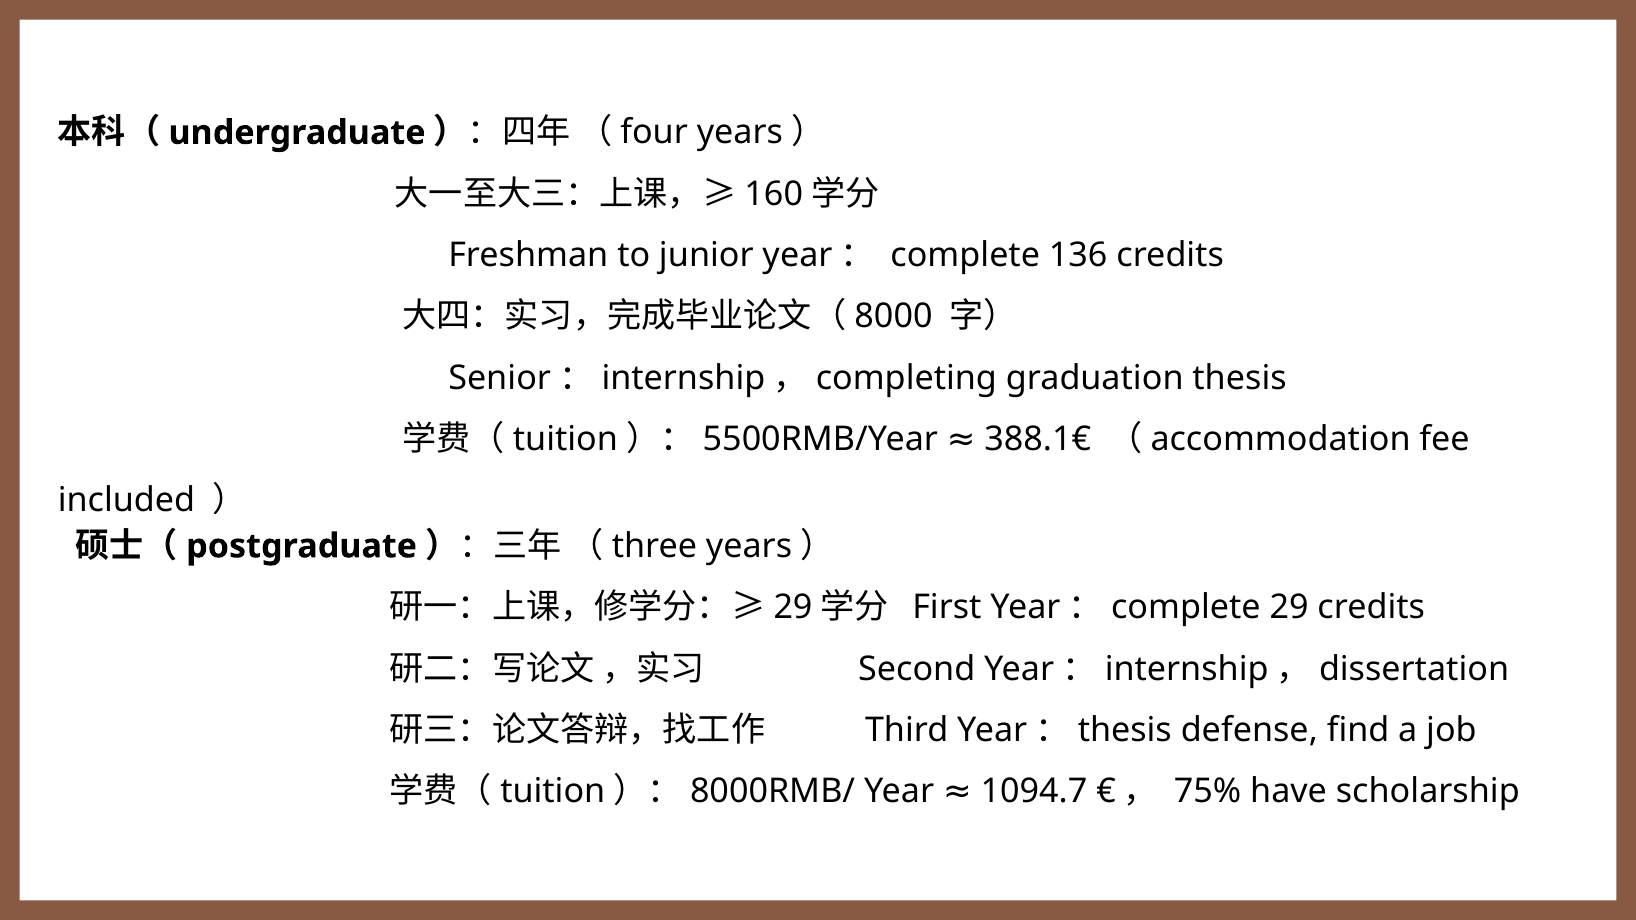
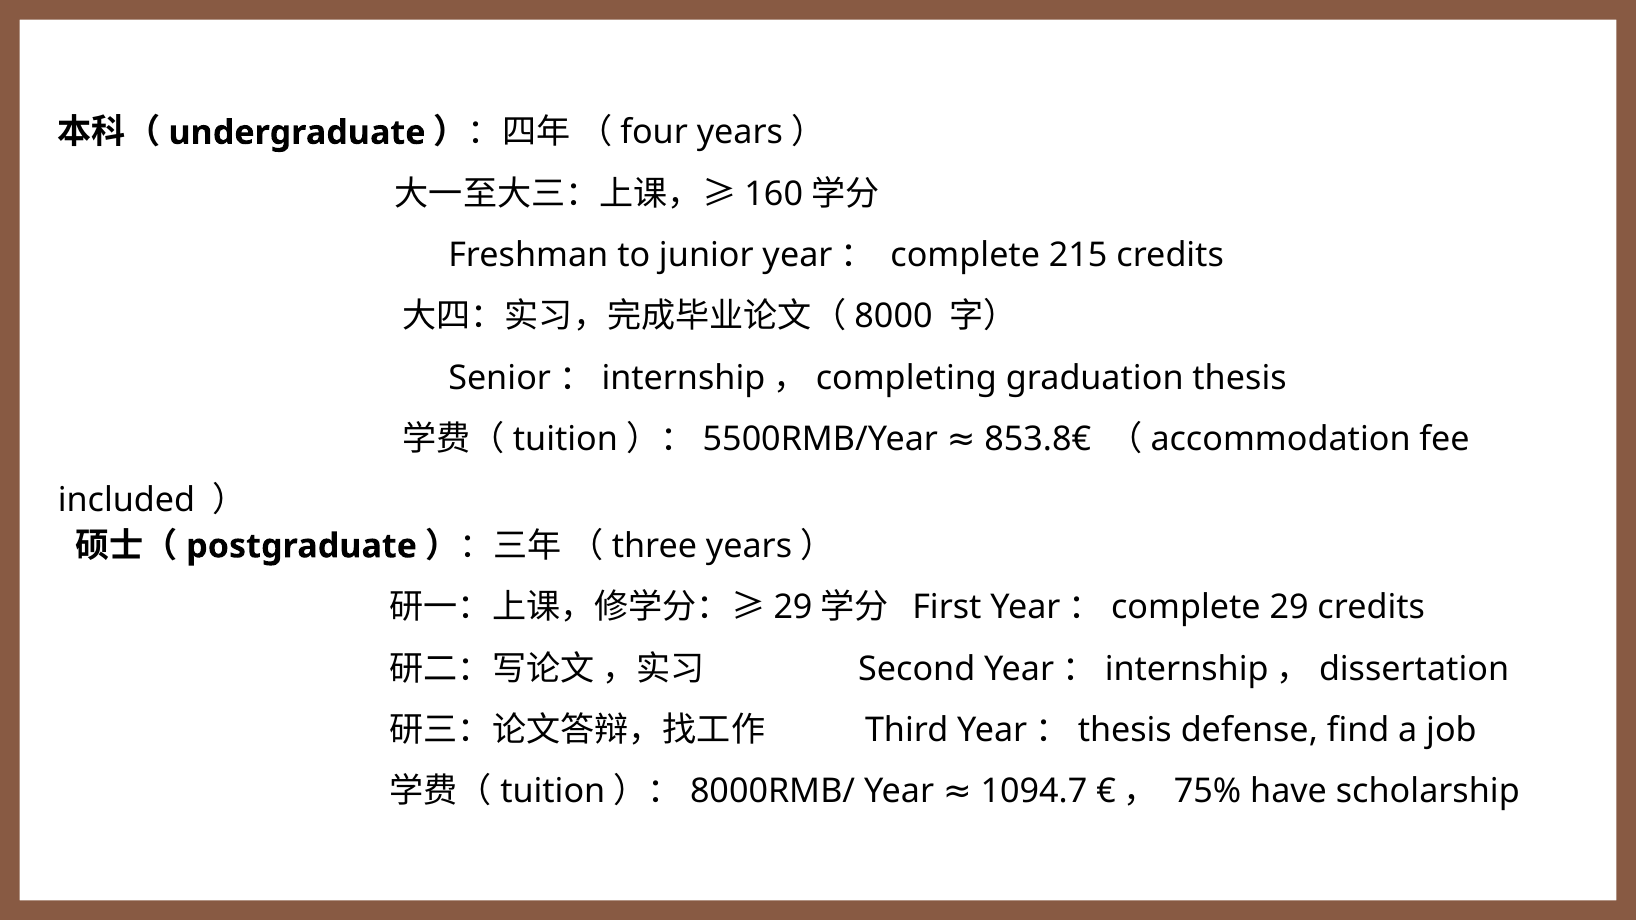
136: 136 -> 215 (1078, 255)
388.1€: 388.1€ -> 853.8€ (1038, 439)
